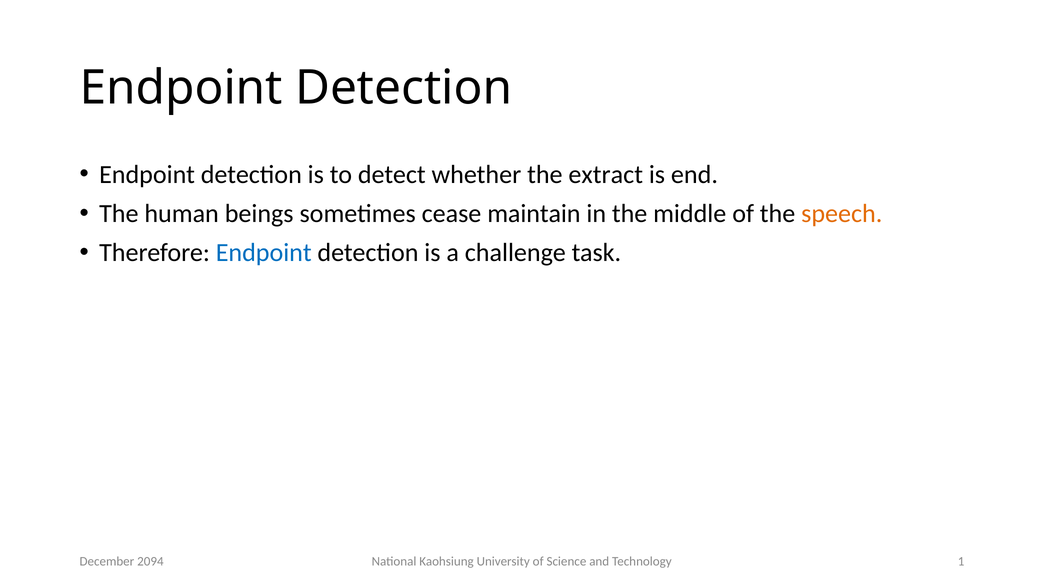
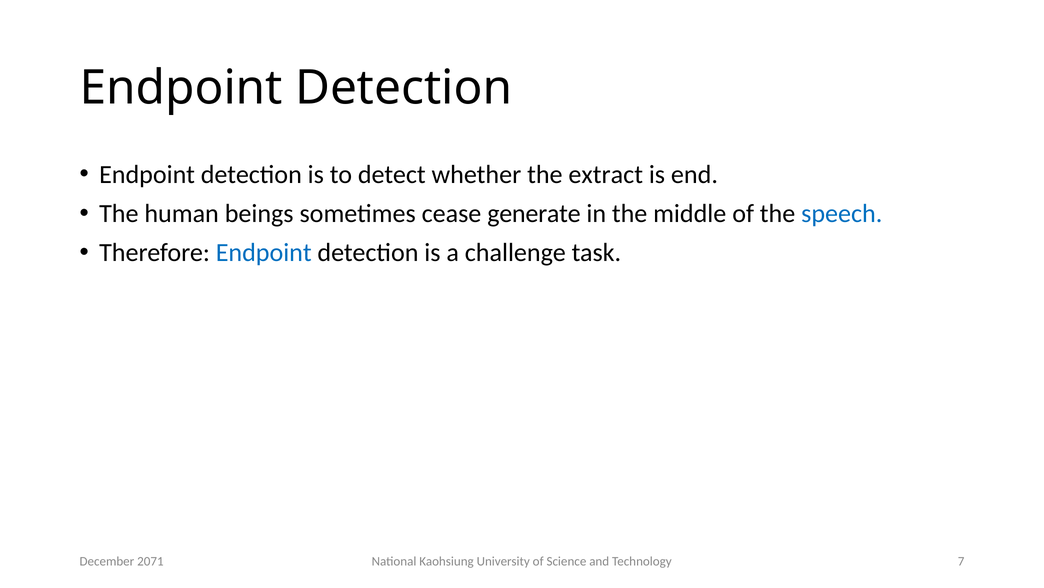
maintain: maintain -> generate (534, 213)
speech colour: orange -> blue (842, 213)
1: 1 -> 7 (961, 561)
2094: 2094 -> 2071 (150, 561)
